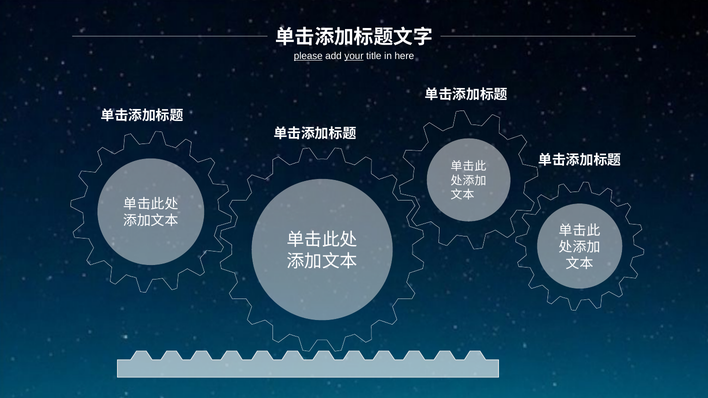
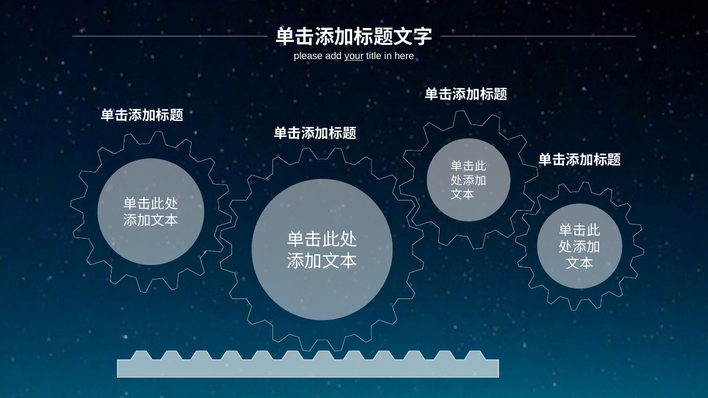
please underline: present -> none (308, 56)
